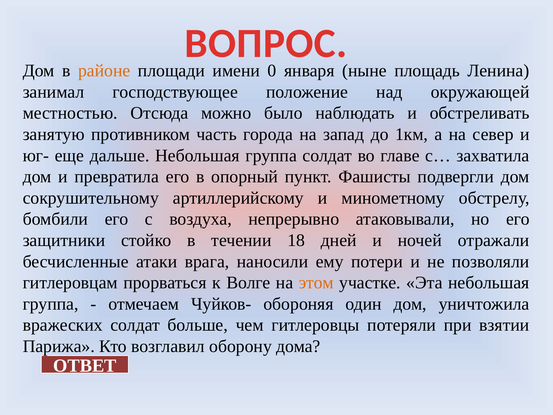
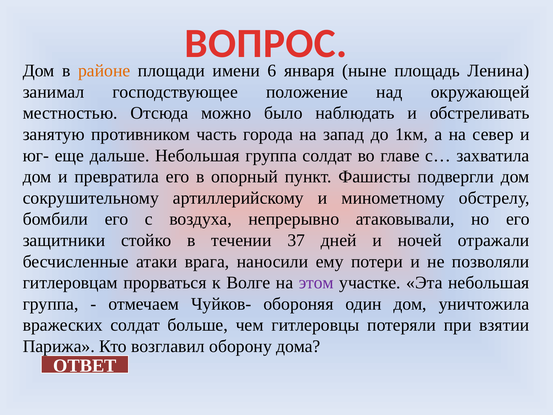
0: 0 -> 6 (272, 71)
18: 18 -> 37 (296, 240)
этом colour: orange -> purple (316, 283)
